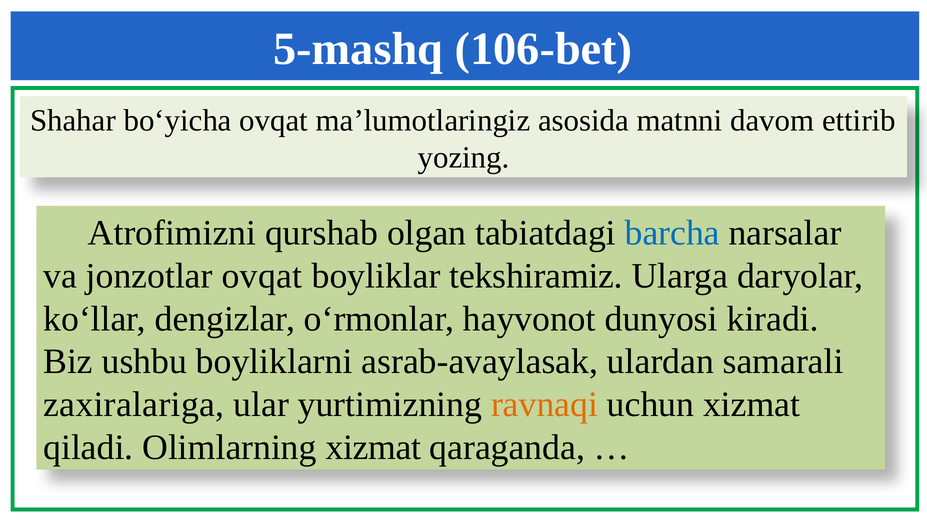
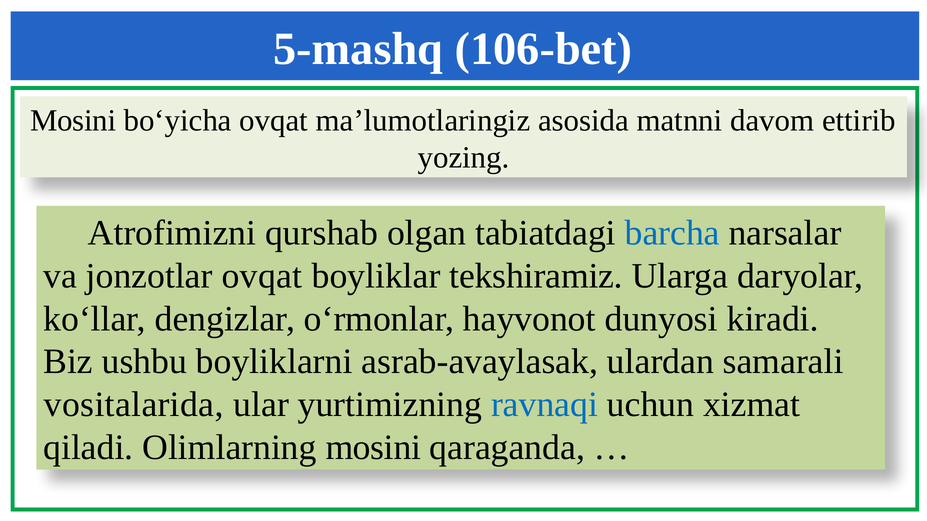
Shahar: Shahar -> Mosini (73, 121)
zaxiralariga: zaxiralariga -> vositalarida (134, 405)
ravnaqi colour: orange -> blue (544, 405)
Olimlarning xizmat: xizmat -> mosini (373, 448)
